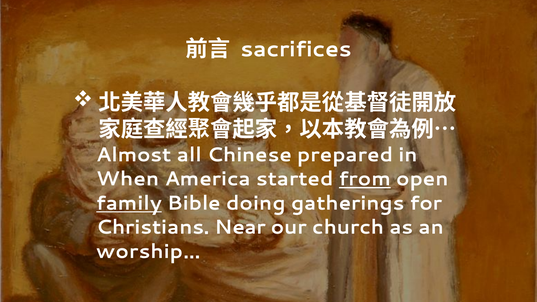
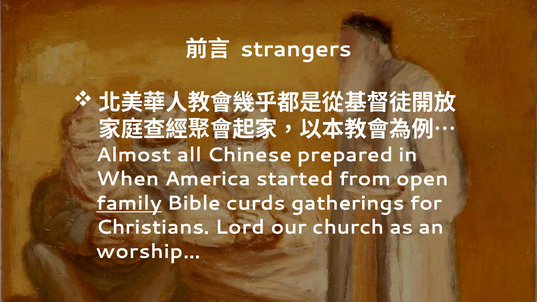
sacrifices: sacrifices -> strangers (296, 49)
from underline: present -> none (365, 179)
doing: doing -> curds (256, 203)
Near: Near -> Lord (240, 227)
